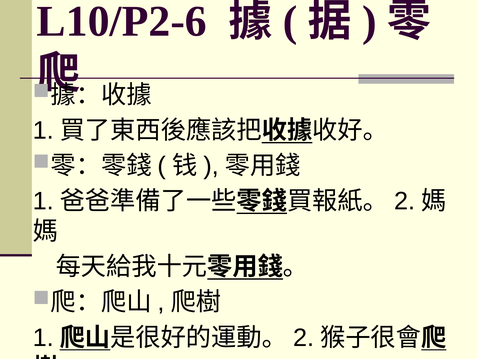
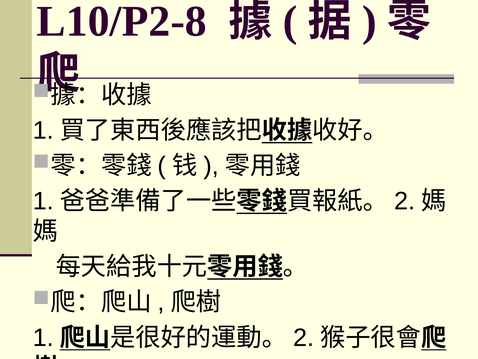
L10/P2-6: L10/P2-6 -> L10/P2-8 (122, 21)
